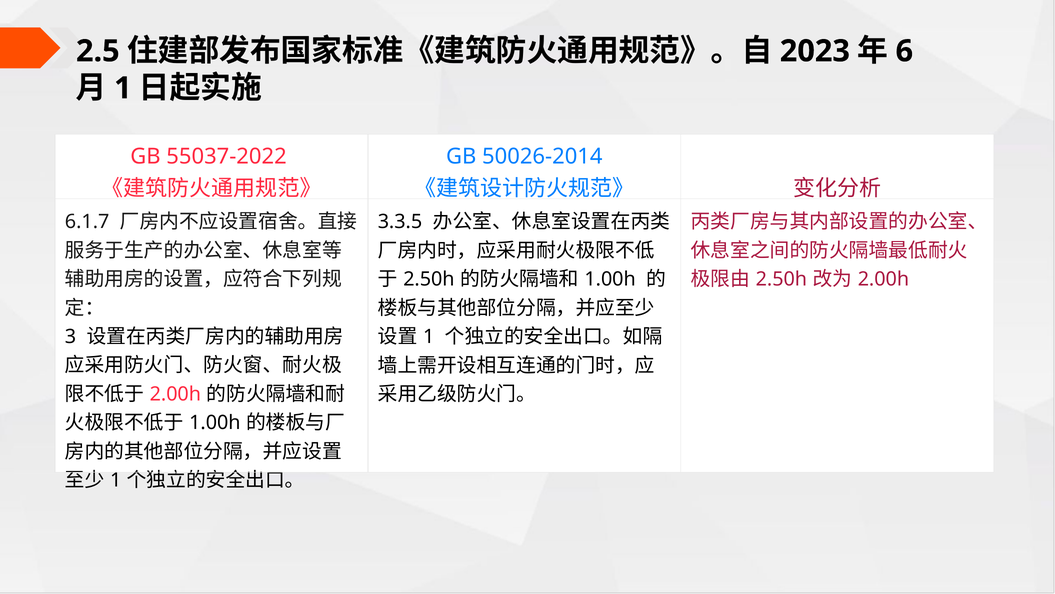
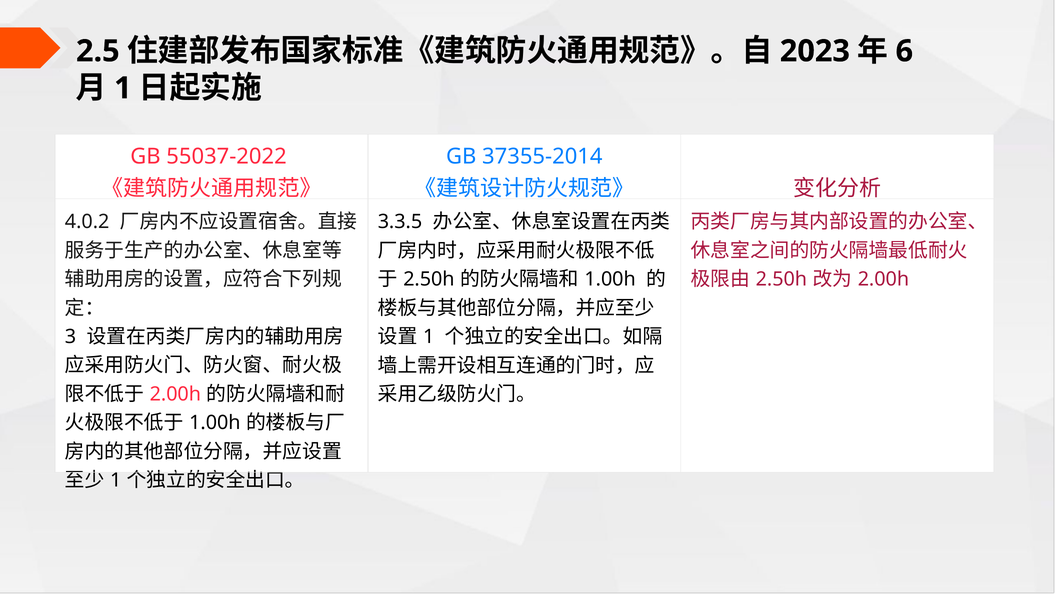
50026-2014: 50026-2014 -> 37355-2014 (542, 156)
6.1.7: 6.1.7 -> 4.0.2 (87, 222)
